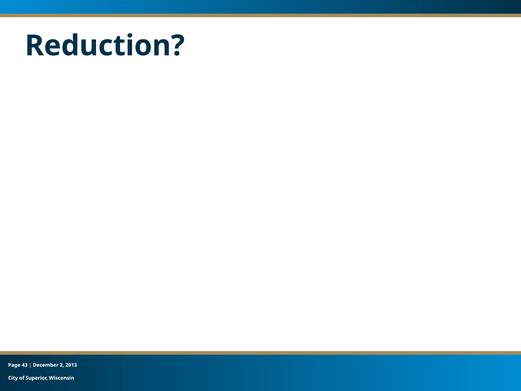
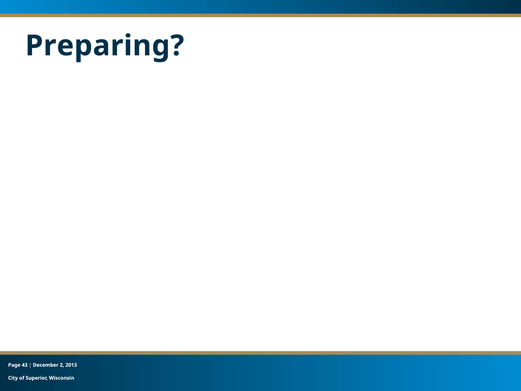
Reduction: Reduction -> Preparing (105, 46)
